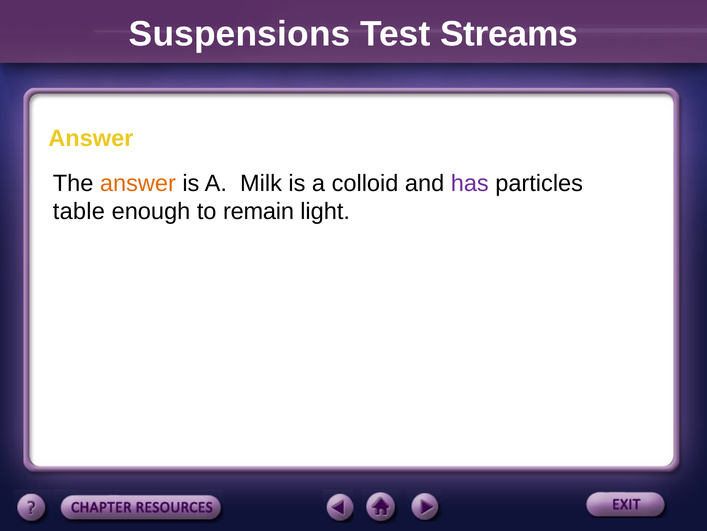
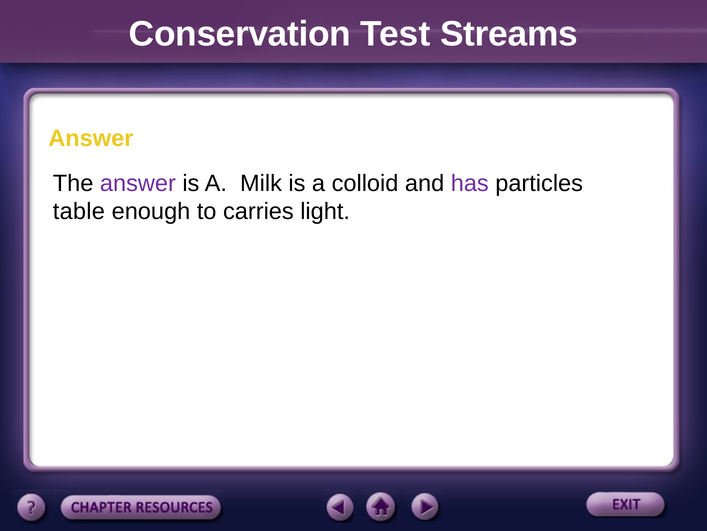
Suspensions: Suspensions -> Conservation (240, 34)
answer colour: orange -> purple (138, 183)
remain: remain -> carries (258, 211)
